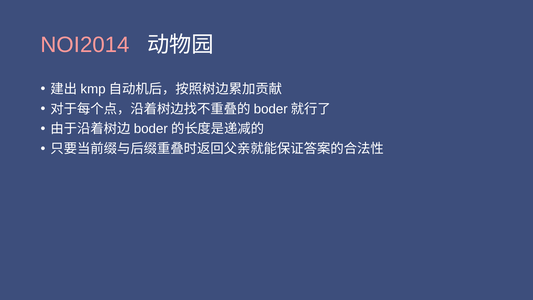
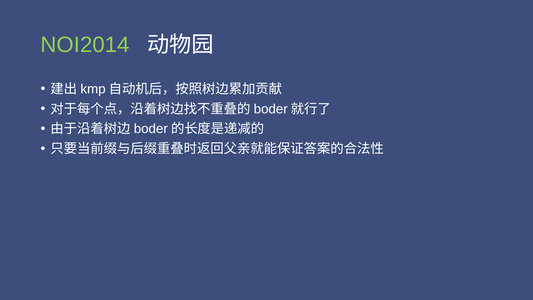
NOI2014 colour: pink -> light green (85, 45)
